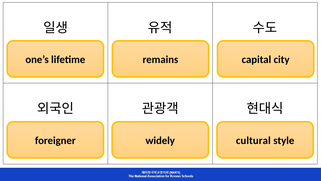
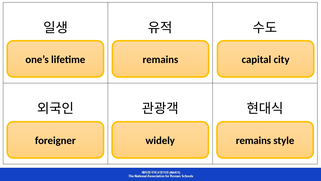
cultural: cultural -> remains (253, 140)
